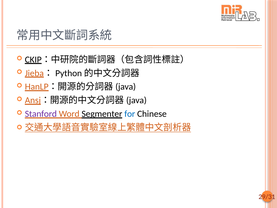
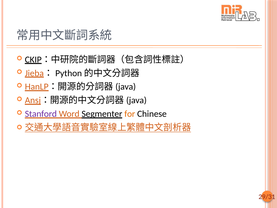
for colour: blue -> orange (130, 114)
